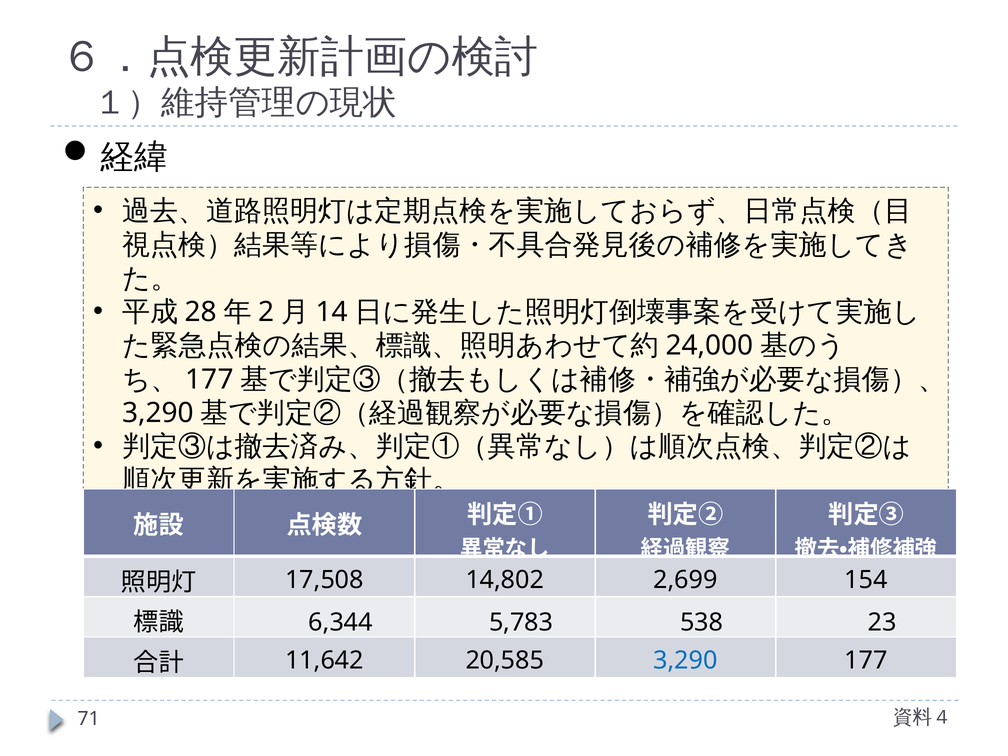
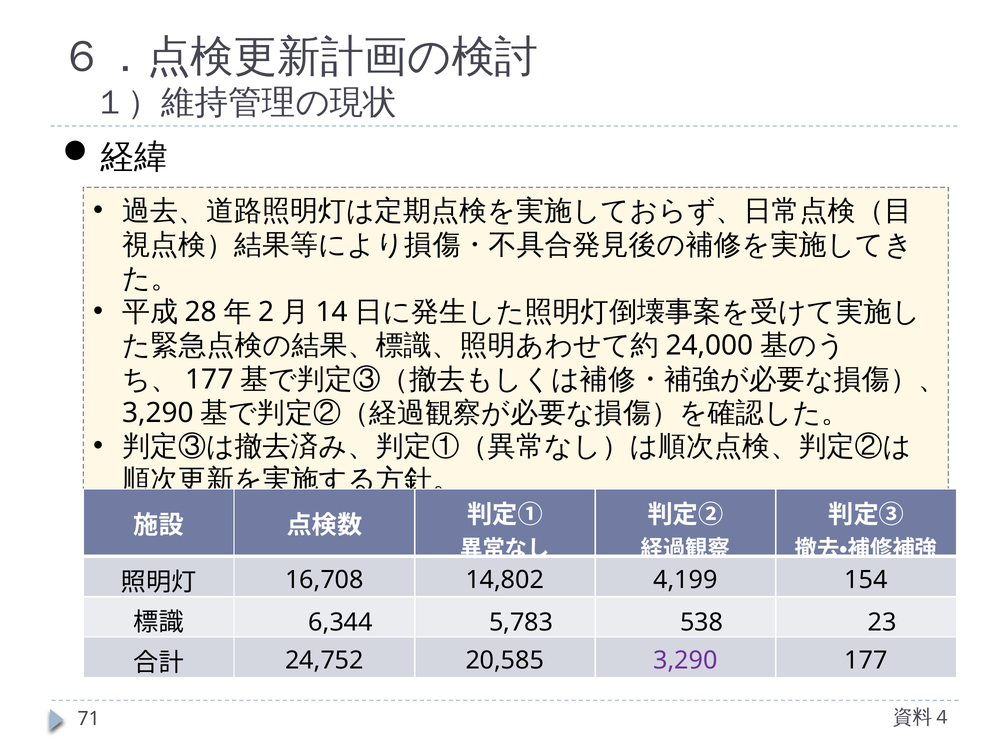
17,508: 17,508 -> 16,708 (324, 580)
2,699: 2,699 -> 4,199 (686, 580)
11,642: 11,642 -> 24,752 (324, 661)
3,290 colour: blue -> purple (686, 661)
